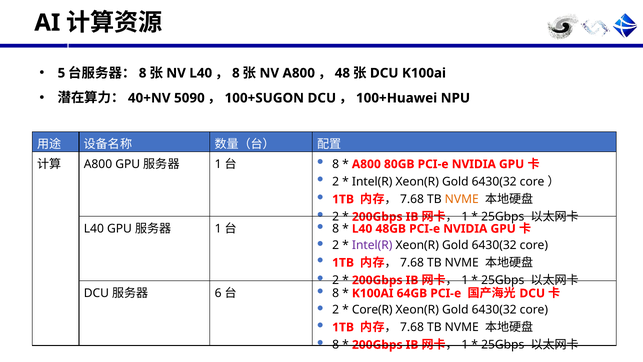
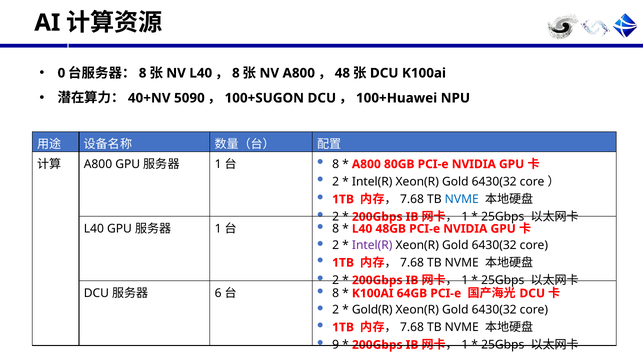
5: 5 -> 0 (61, 73)
NVME colour: orange -> blue (462, 199)
Core(R: Core(R -> Gold(R (372, 309)
8: 8 -> 9 (336, 345)
